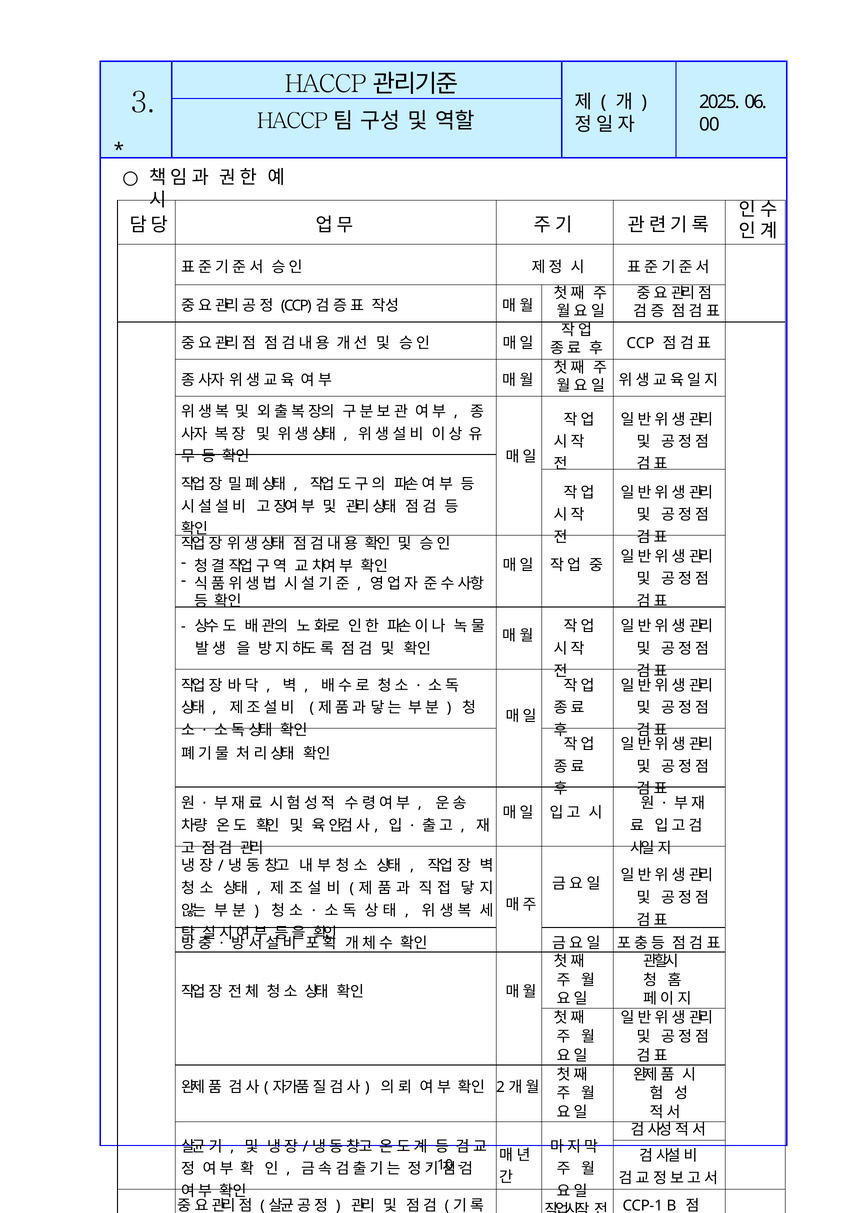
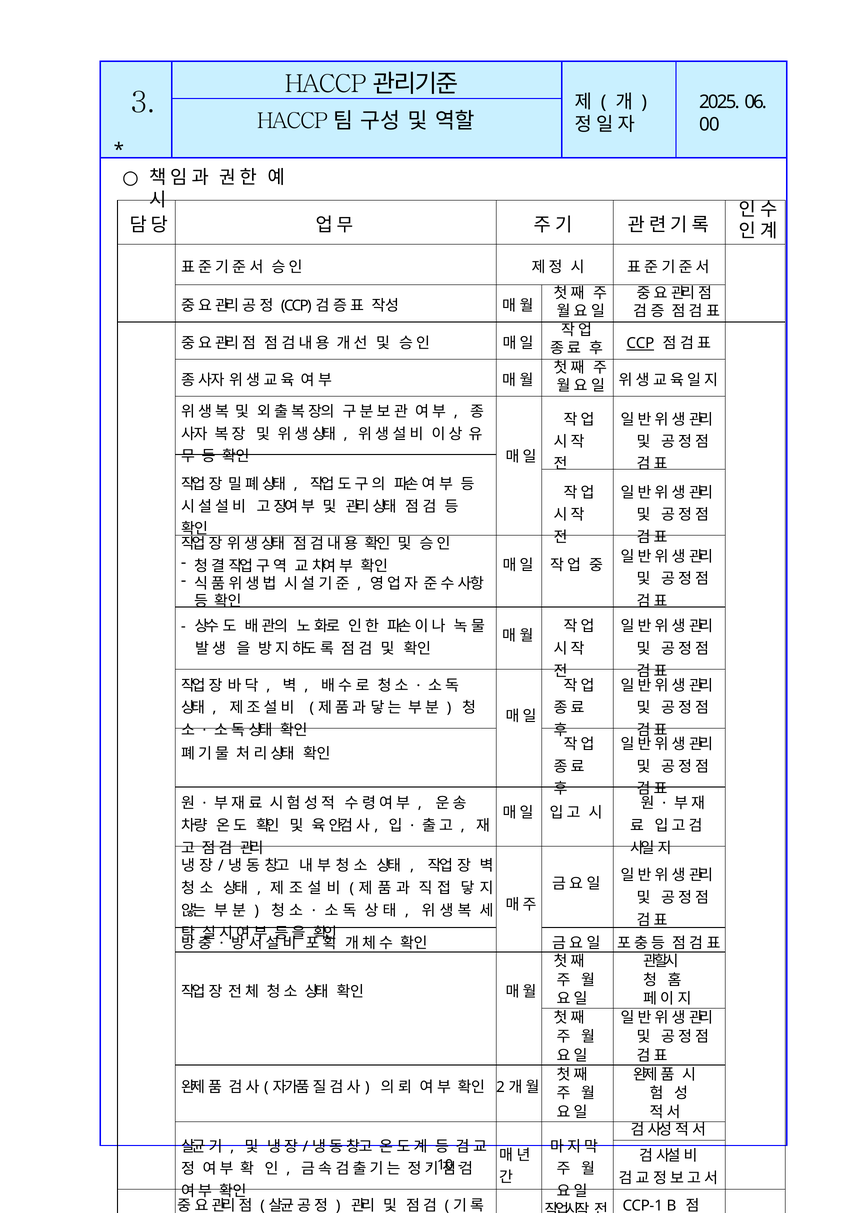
CCP underline: none -> present (640, 343)
